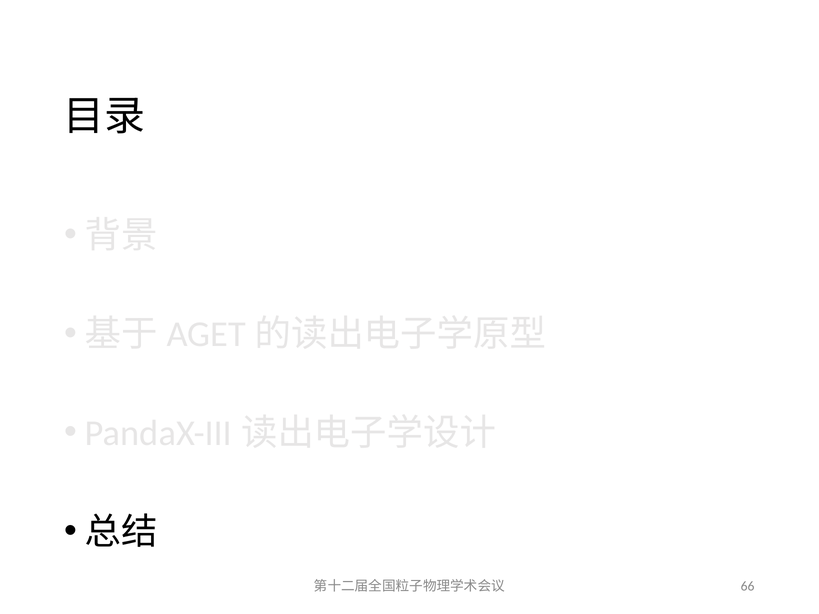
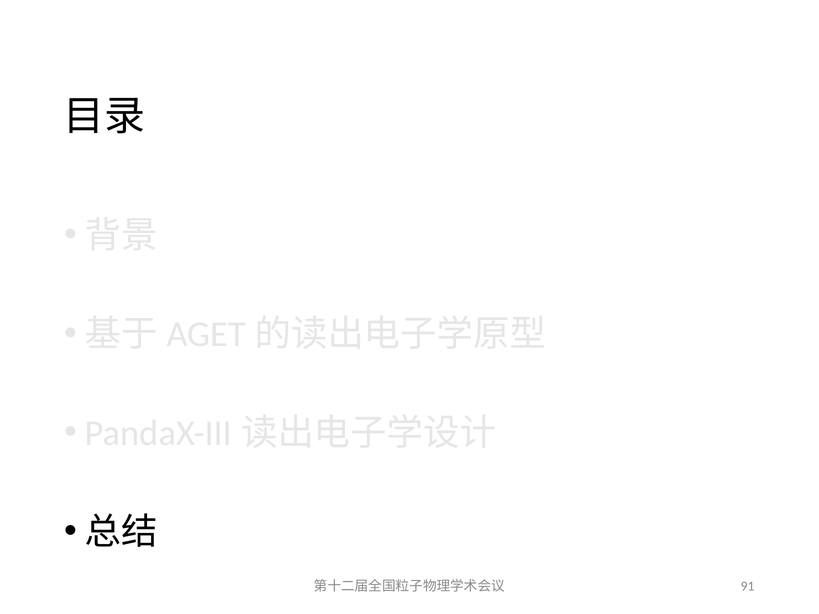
66: 66 -> 91 (748, 586)
